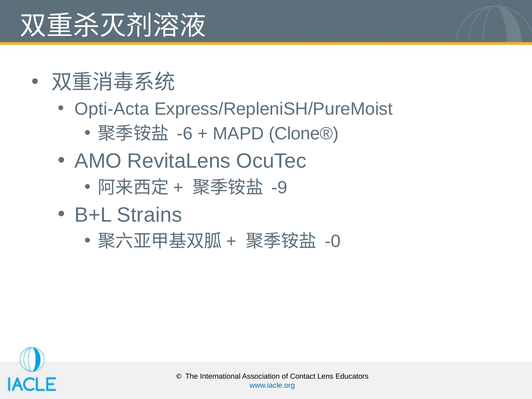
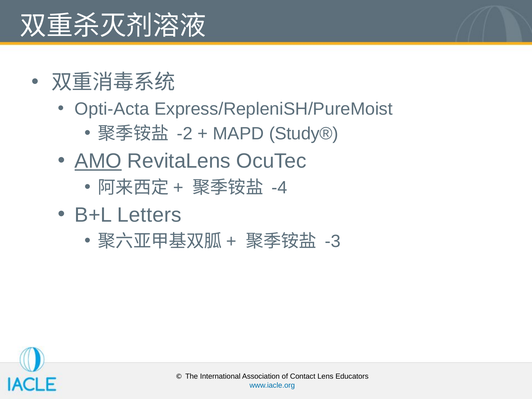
-6: -6 -> -2 (185, 134)
Clone®: Clone® -> Study® (304, 134)
AMO underline: none -> present (98, 161)
-9: -9 -> -4 (279, 188)
Strains: Strains -> Letters (149, 215)
-0: -0 -> -3 (333, 241)
